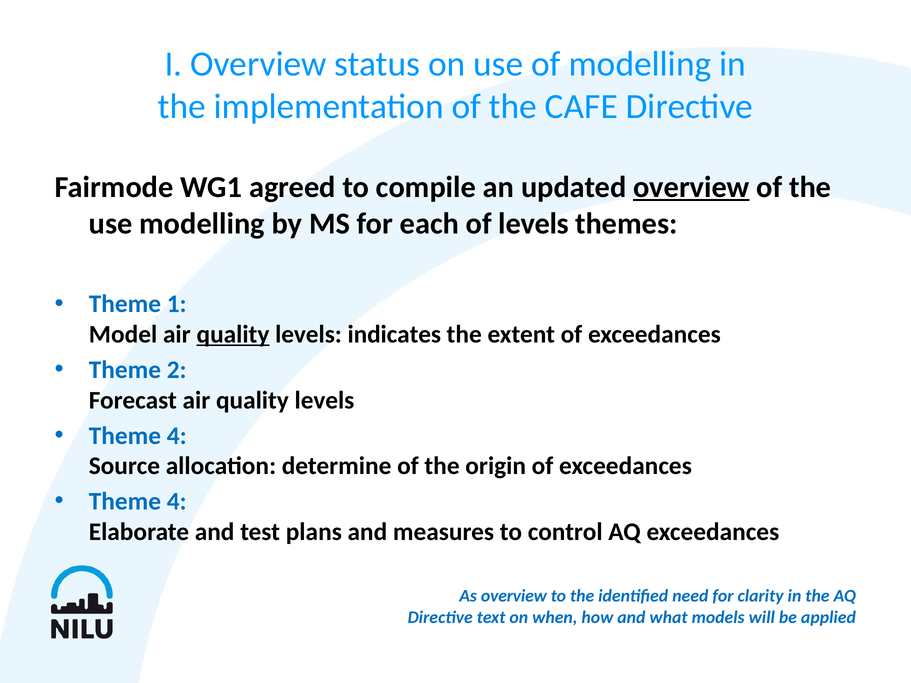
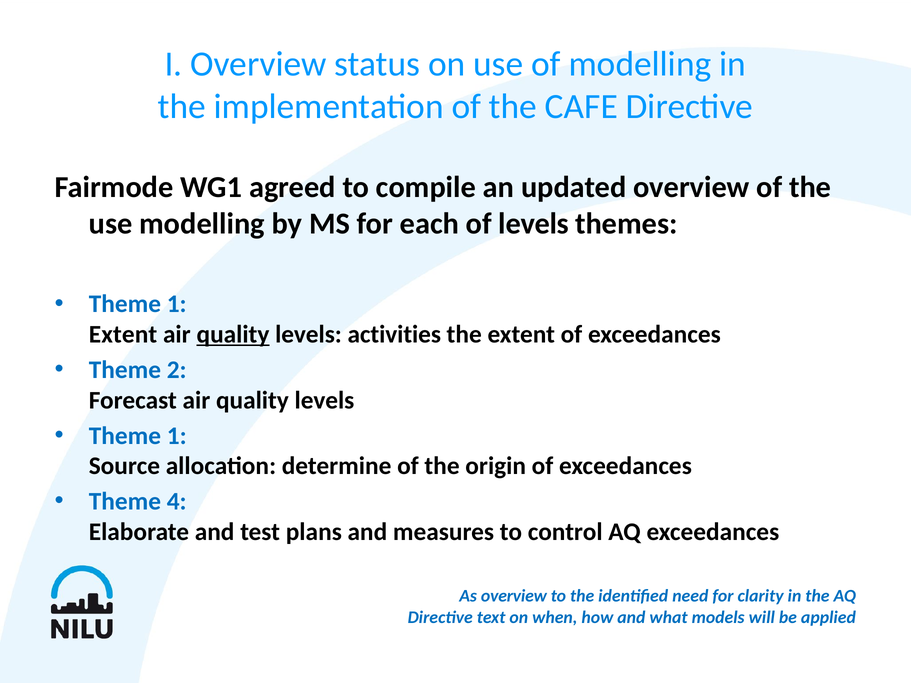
overview underline: present -> none (691, 187)
Model: Model -> Extent (123, 335)
indicates: indicates -> activities (394, 335)
4: 4 -> 1 (177, 436)
